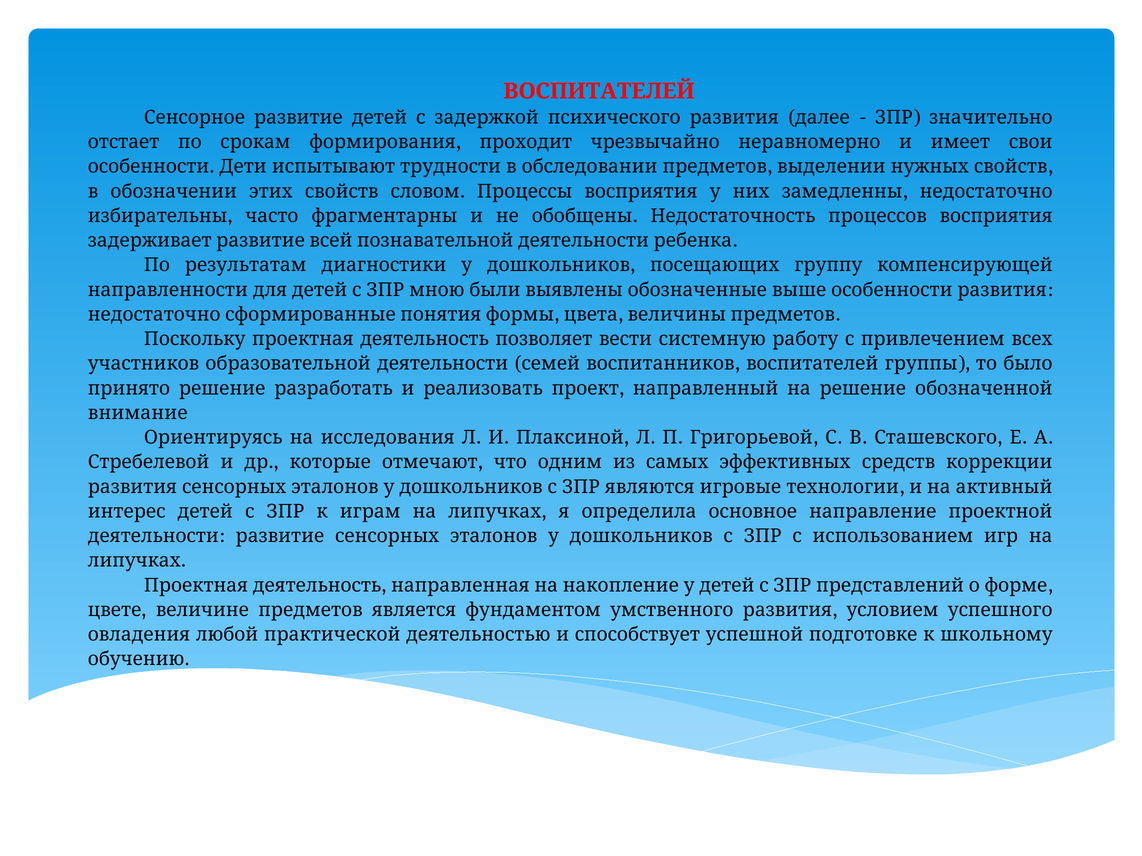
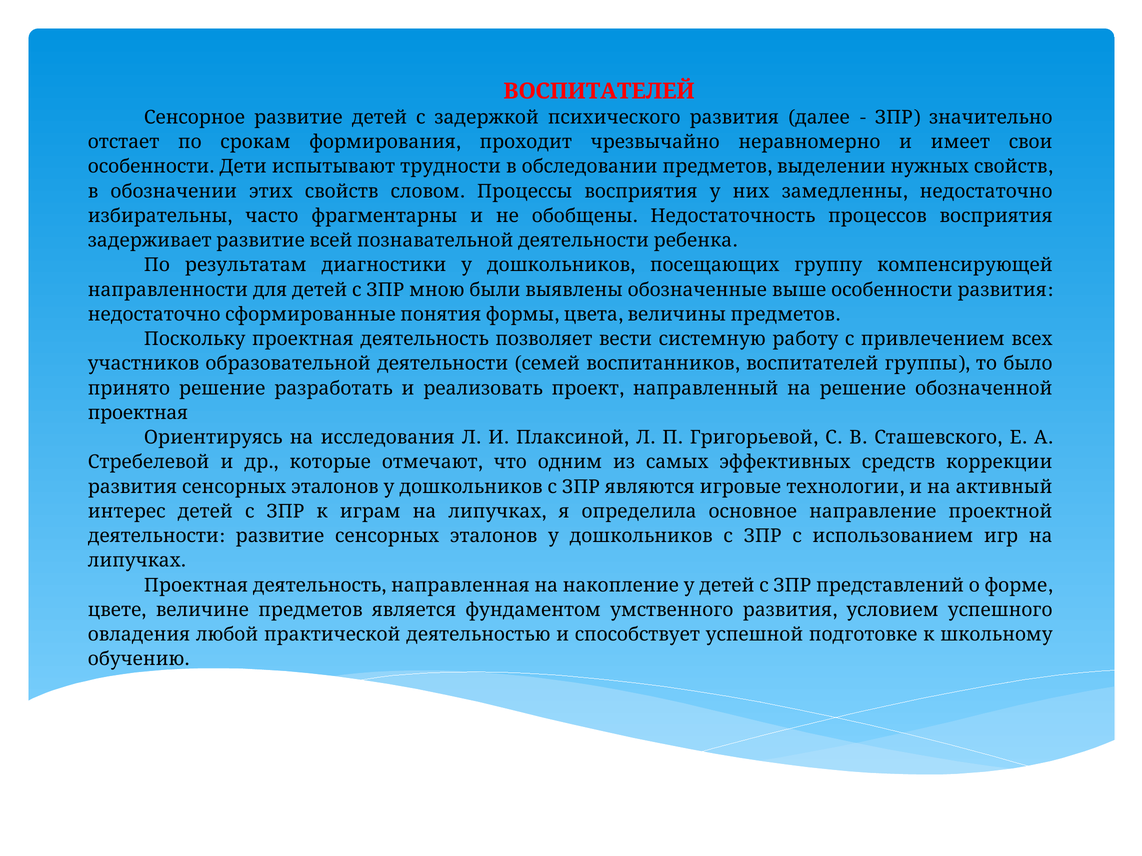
внимание: внимание -> проектная (138, 413)
